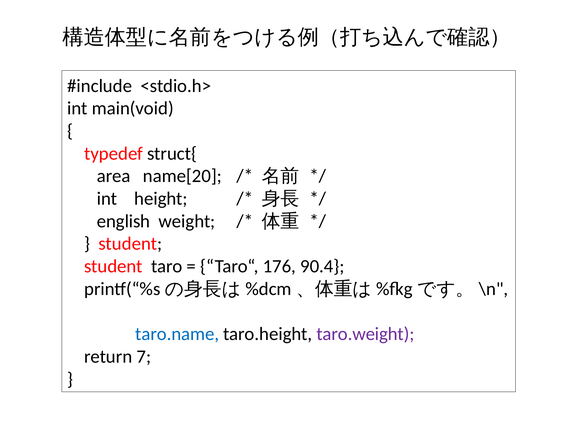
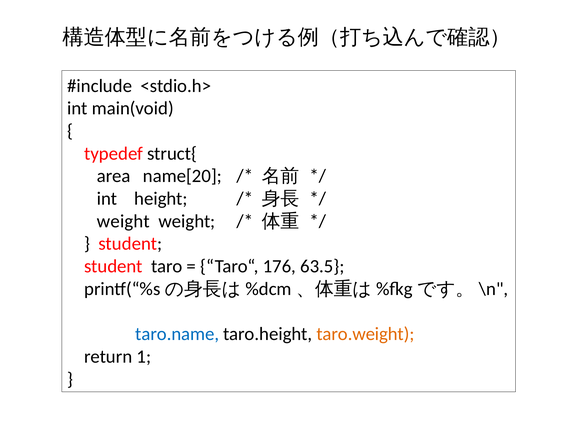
english: english -> weight (123, 221)
90.4: 90.4 -> 63.5 (322, 266)
taro.weight colour: purple -> orange (365, 334)
7: 7 -> 1 (144, 357)
